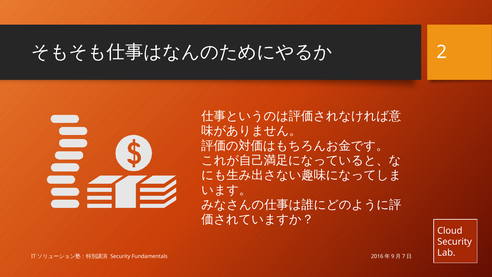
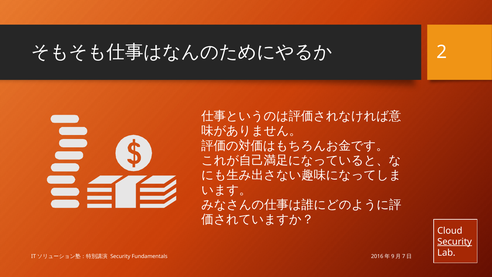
Security underline: none -> present (455, 242)
